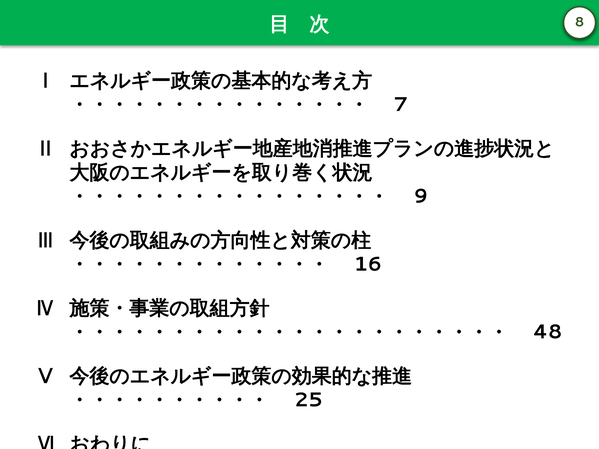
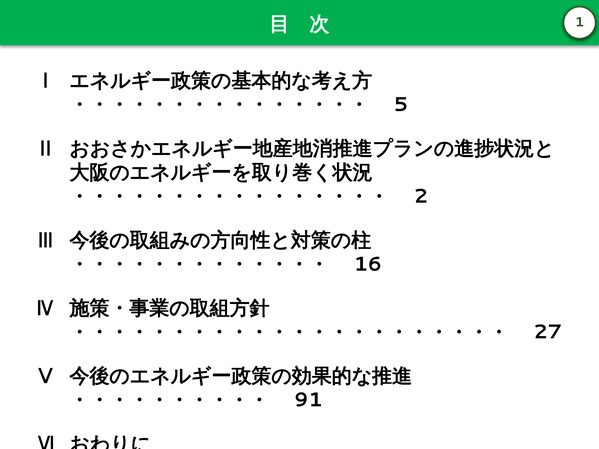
8: 8 -> 1 (580, 22)
7: 7 -> 5 (401, 105)
9: 9 -> 2 (421, 196)
48: 48 -> 27 (548, 332)
25: 25 -> 91 (308, 400)
